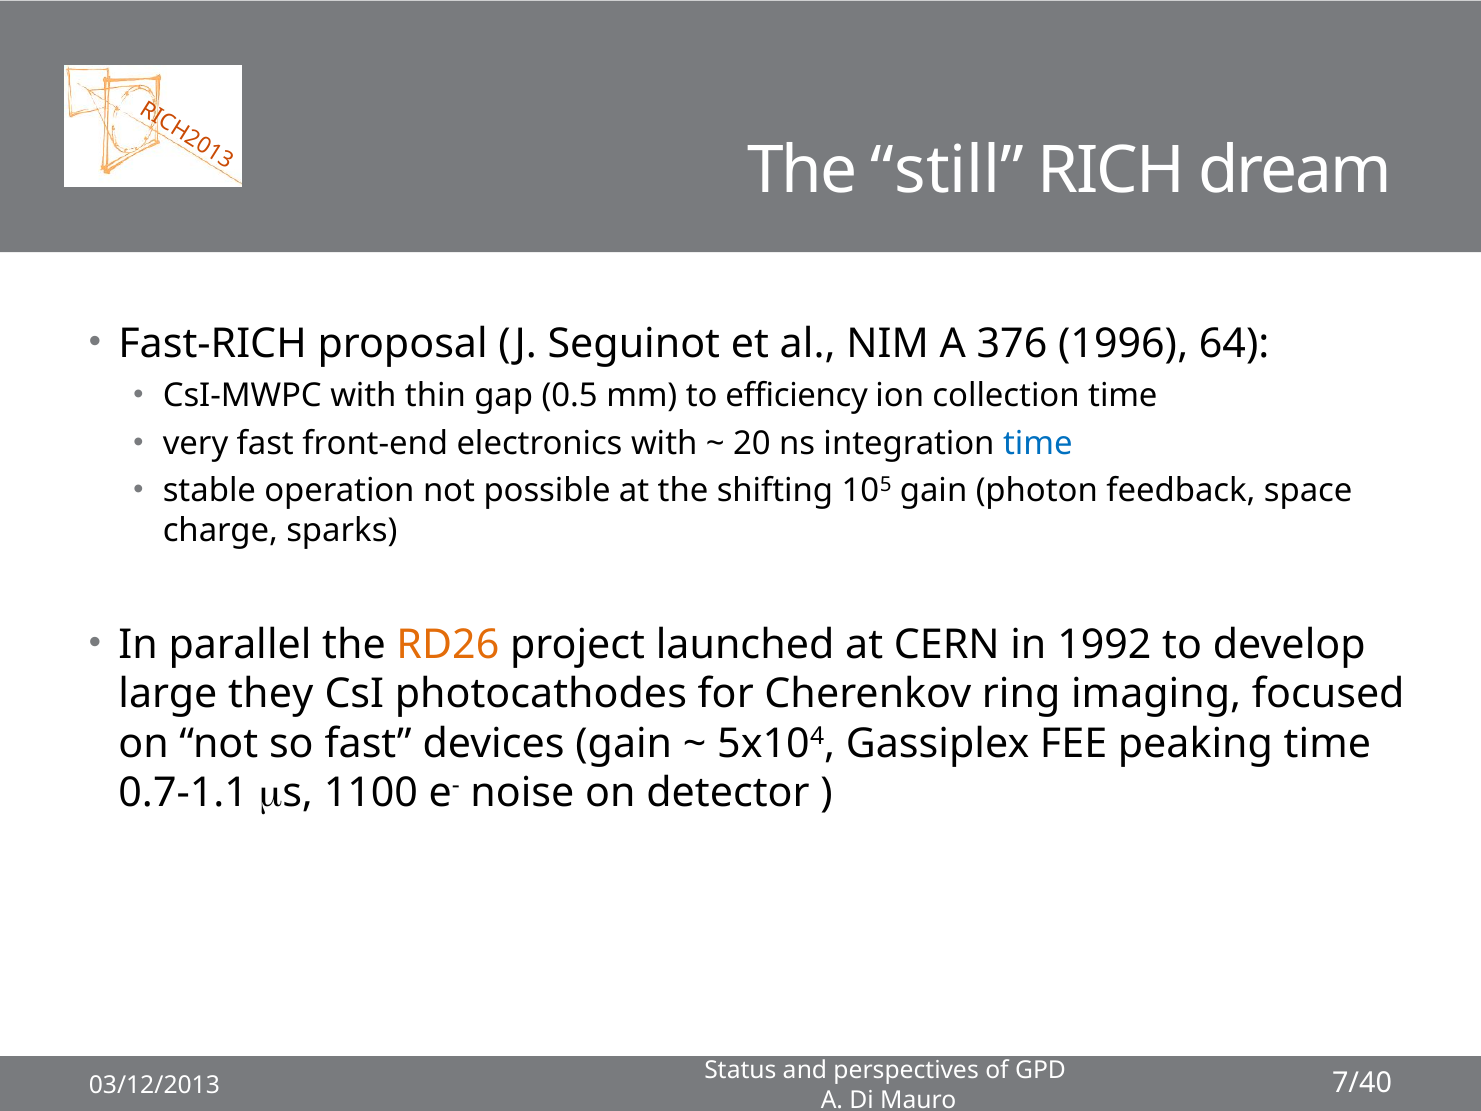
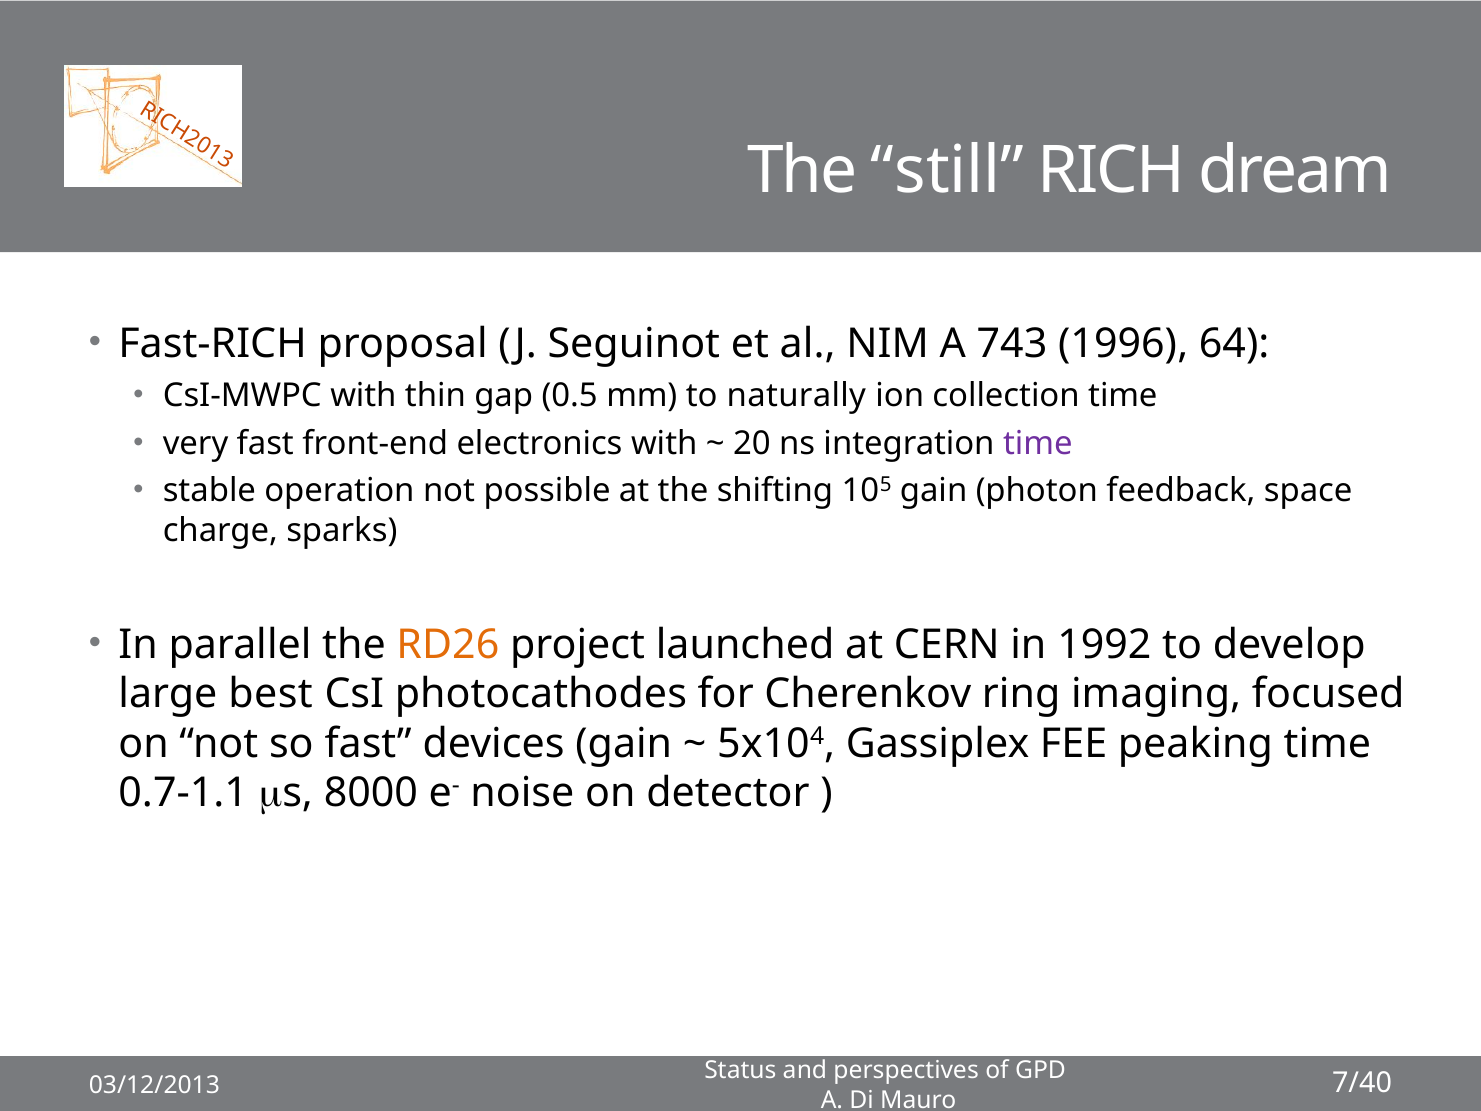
376: 376 -> 743 (1012, 343)
efficiency: efficiency -> naturally (796, 396)
time colour: blue -> purple (1038, 443)
they: they -> best (271, 694)
1100: 1100 -> 8000 (371, 793)
